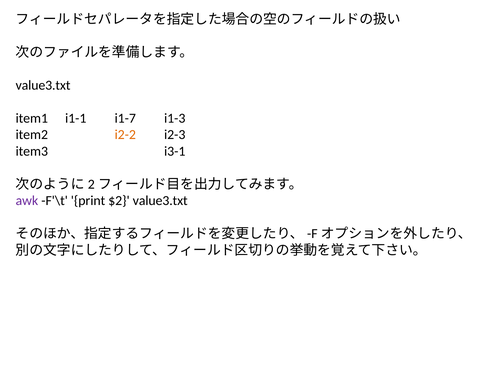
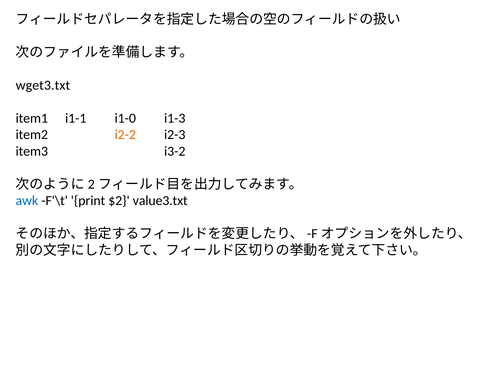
value3.txt: value3.txt -> wget3.txt (43, 85)
i1-7: i1-7 -> i1-0 (125, 118)
i3-1: i3-1 -> i3-2 (175, 151)
awk colour: purple -> blue (27, 201)
